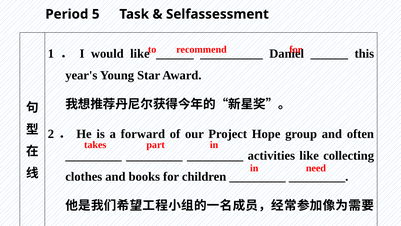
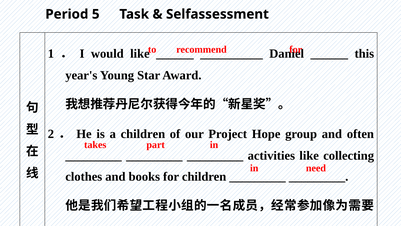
a forward: forward -> children (143, 134)
